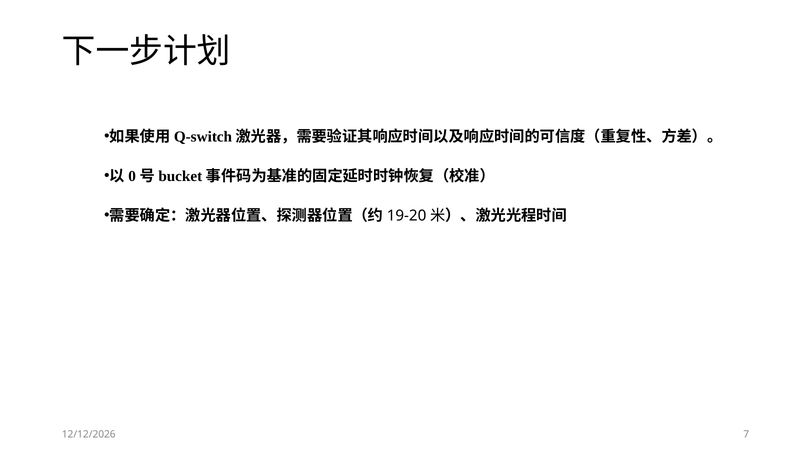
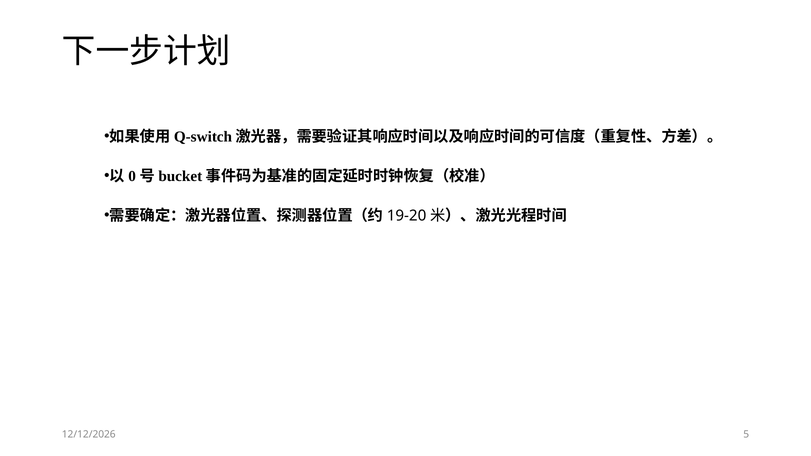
7: 7 -> 5 (746, 435)
